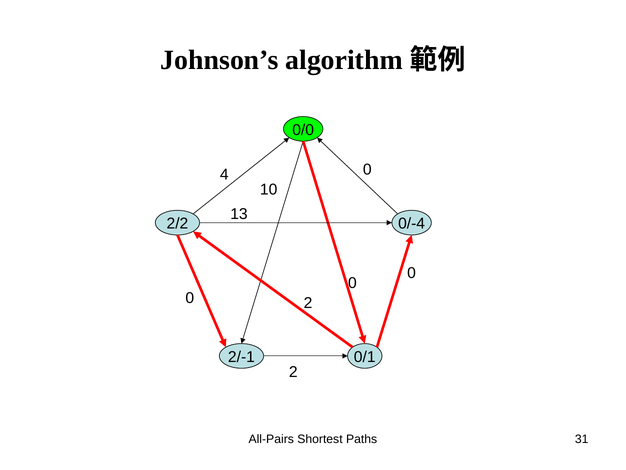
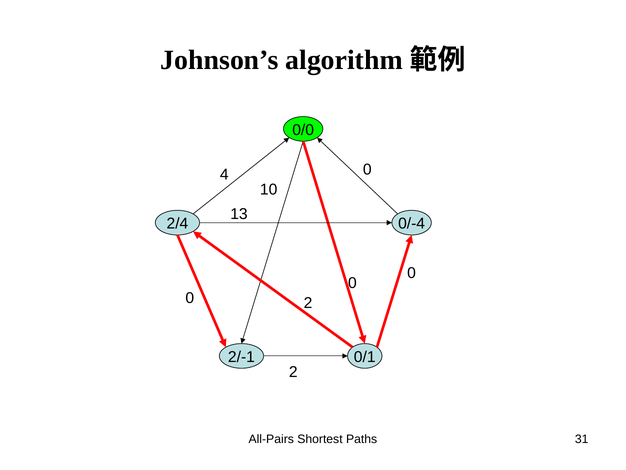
2/2: 2/2 -> 2/4 (177, 223)
